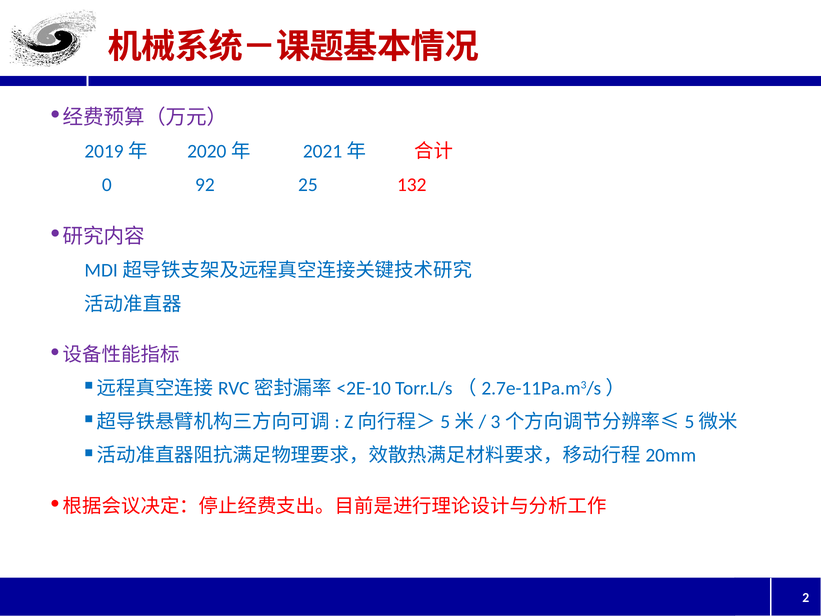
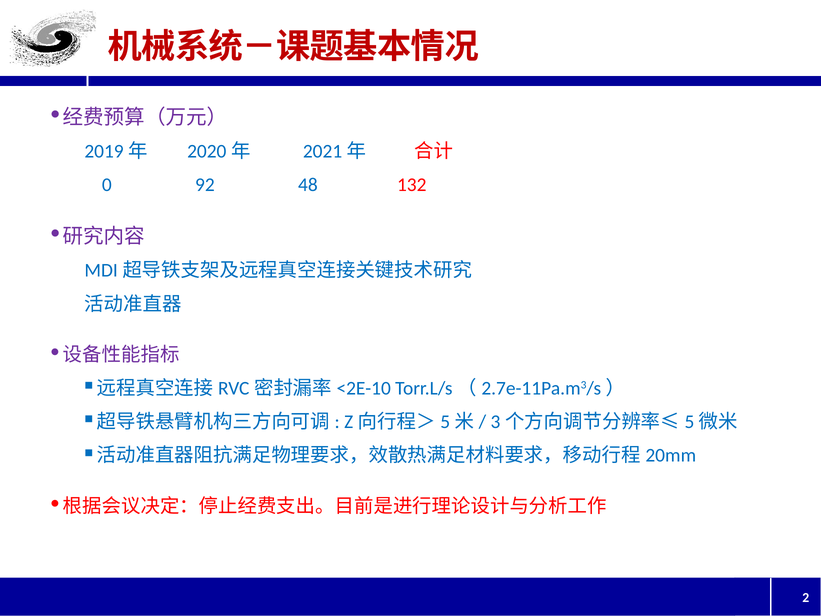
25: 25 -> 48 (308, 185)
